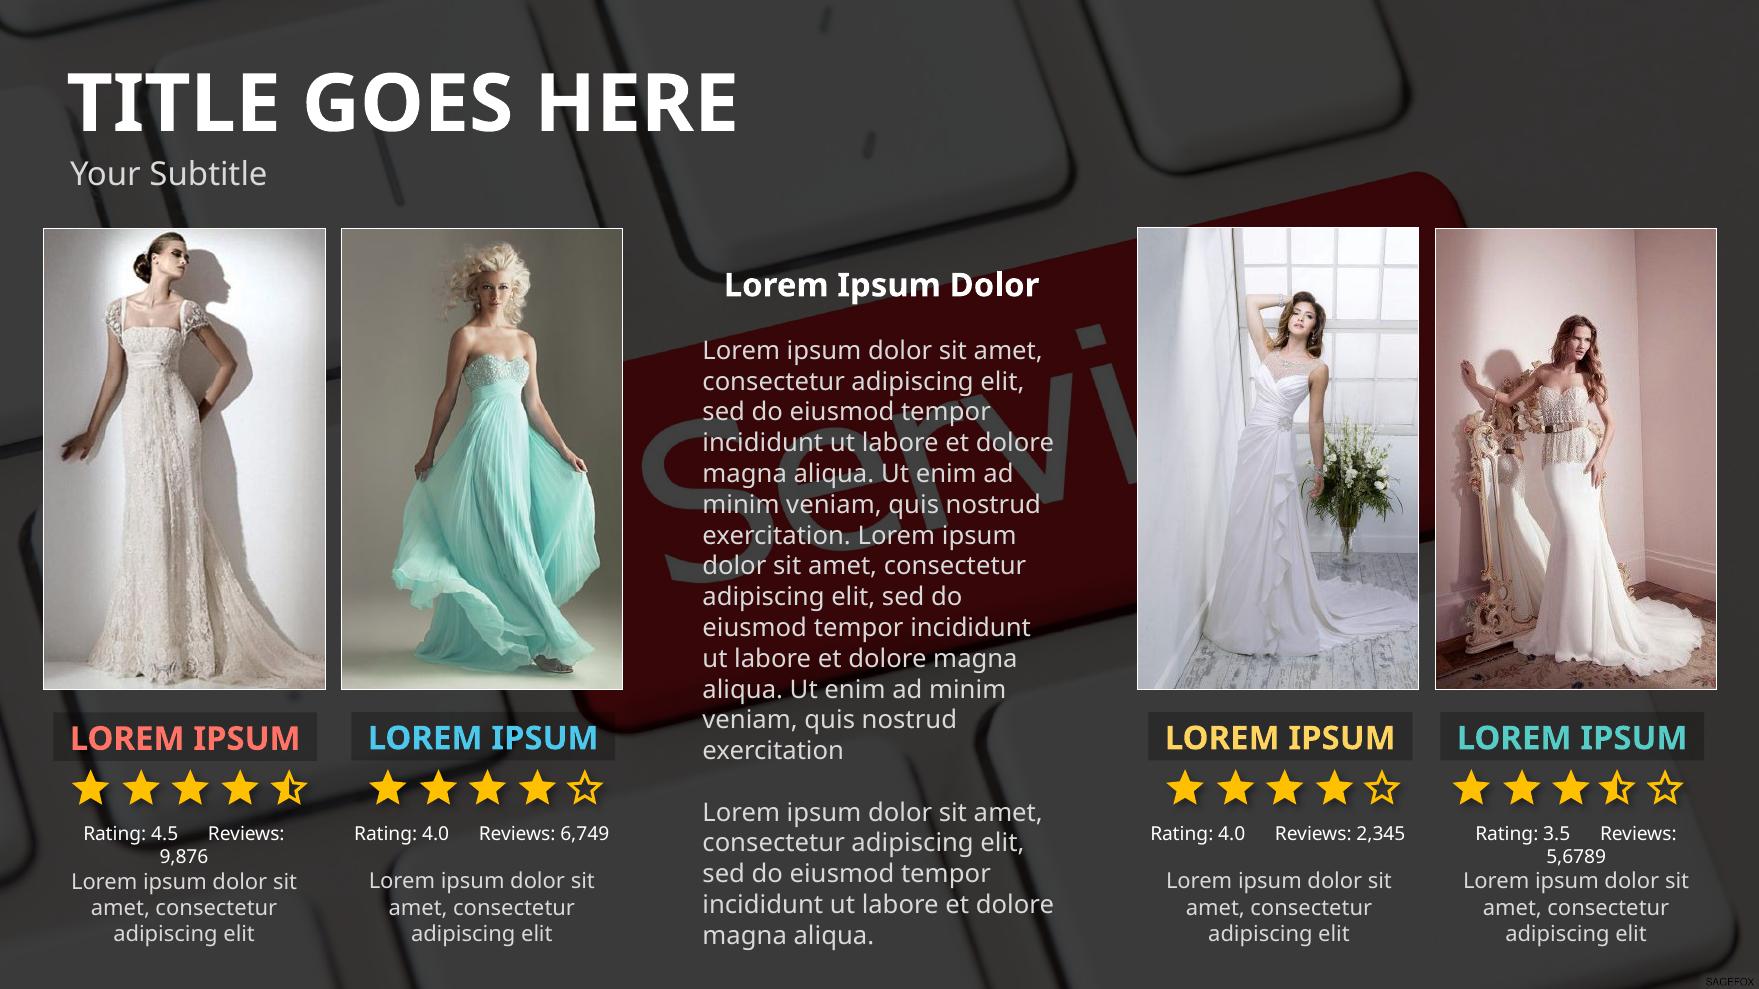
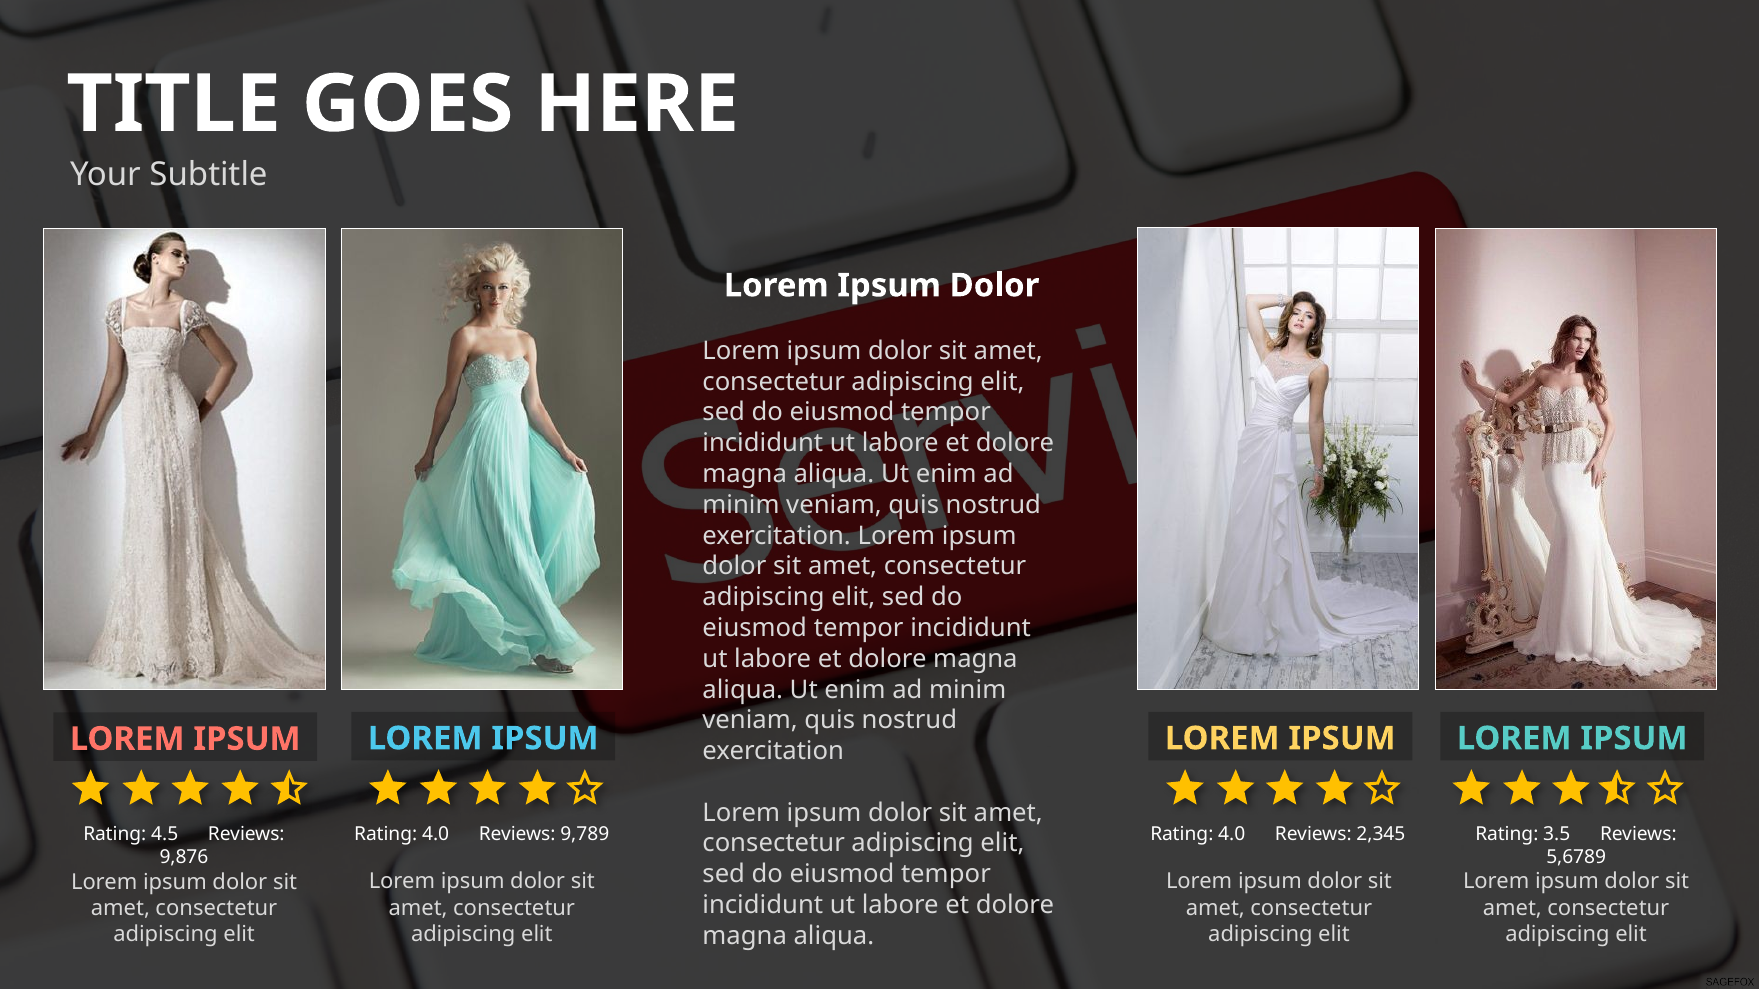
6,749: 6,749 -> 9,789 (585, 834)
